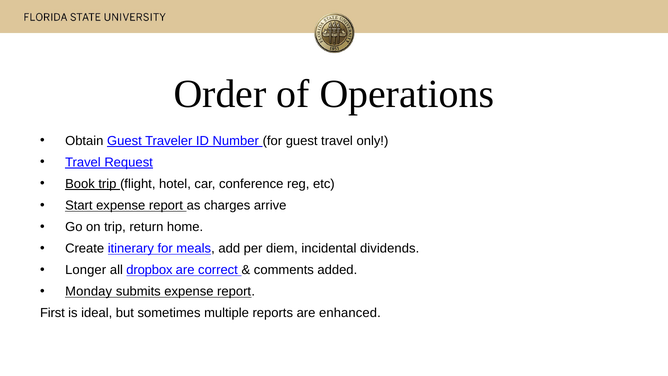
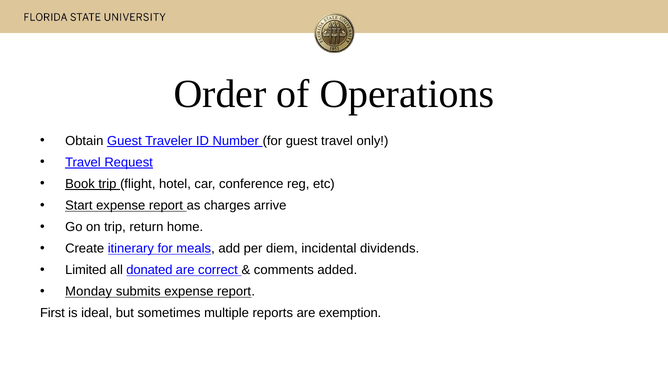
Longer: Longer -> Limited (86, 270)
dropbox: dropbox -> donated (149, 270)
enhanced: enhanced -> exemption (350, 313)
